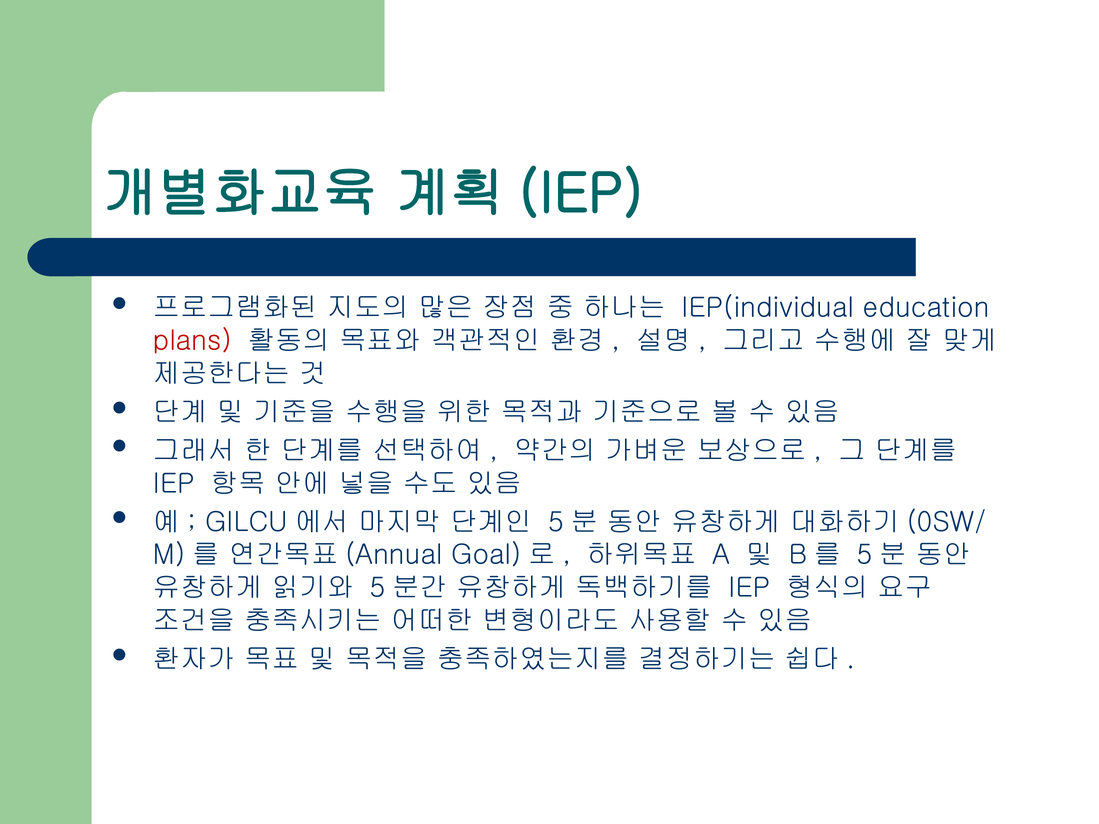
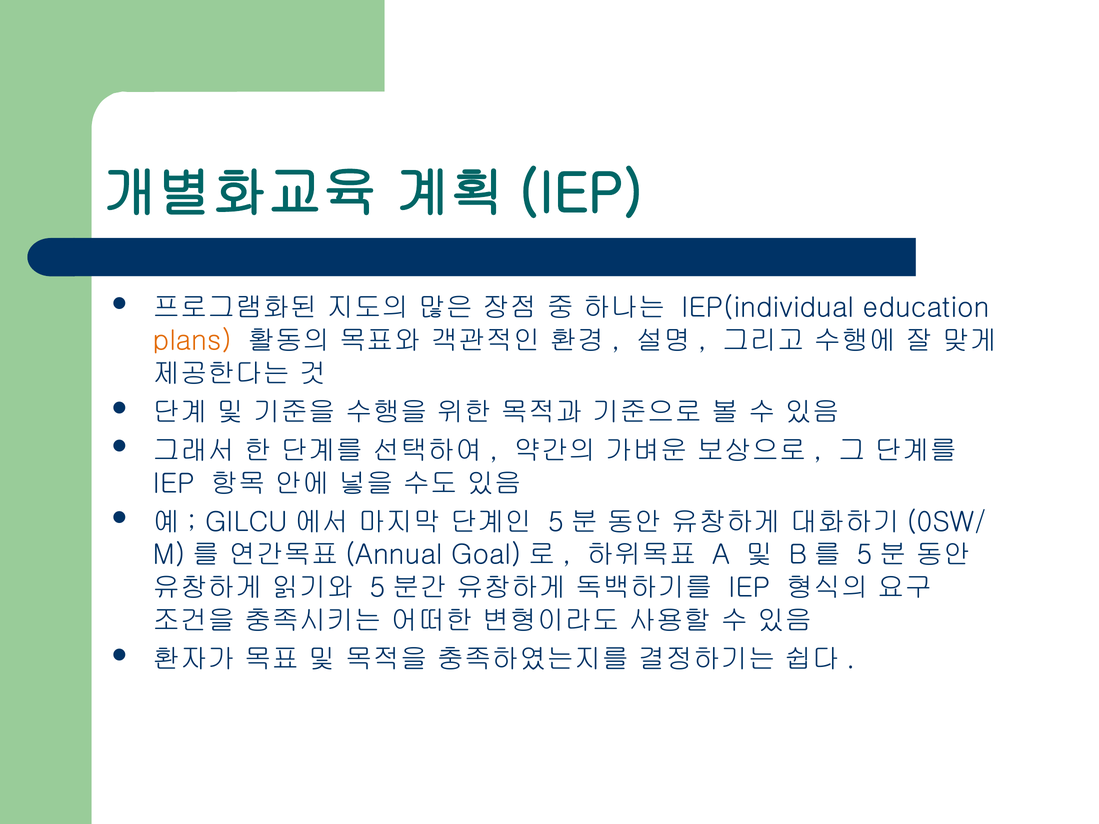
plans colour: red -> orange (192, 341)
